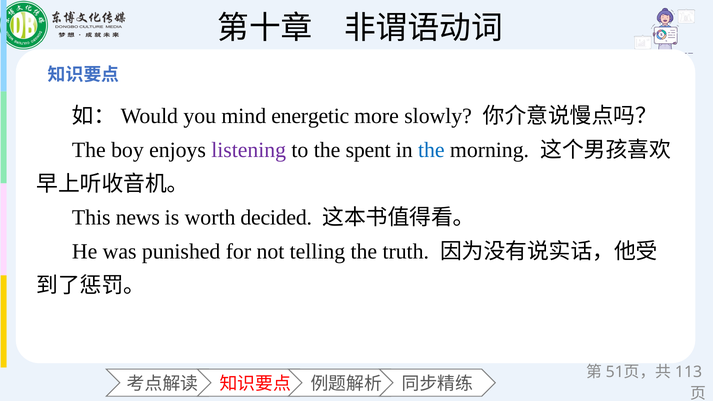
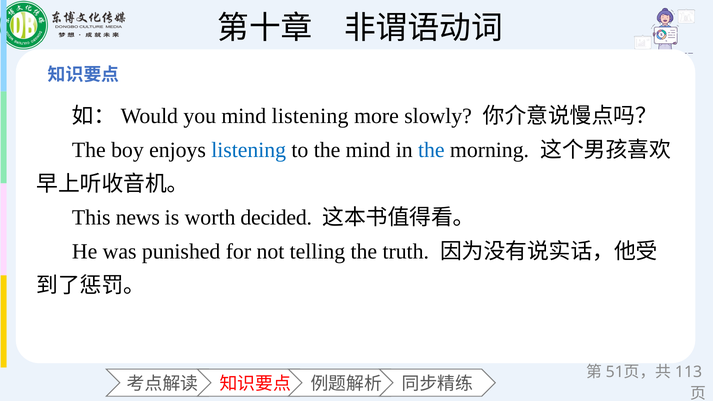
mind energetic: energetic -> listening (310, 116)
listening colour: purple -> blue (249, 150)
the spent: spent -> mind (368, 150)
